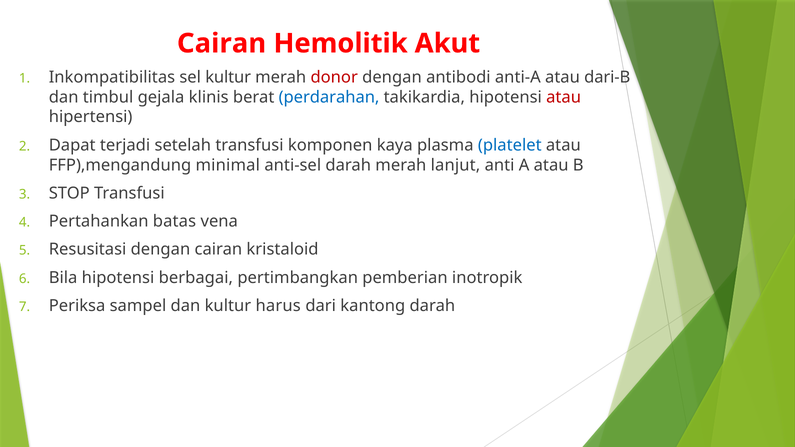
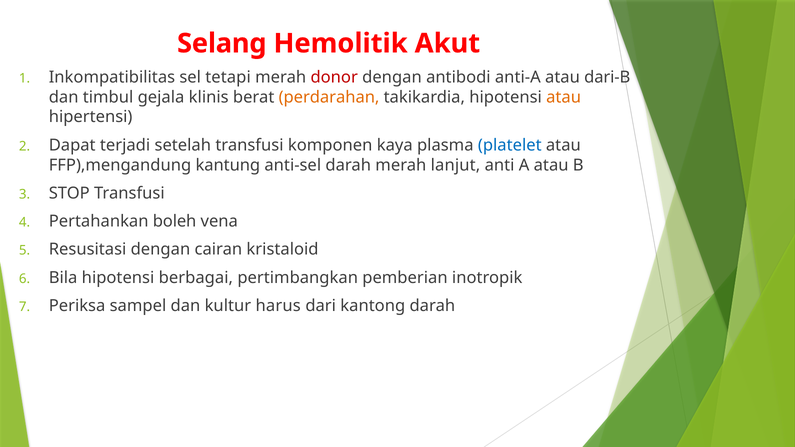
Cairan: Cairan -> Selang (222, 43)
sel kultur: kultur -> tetapi (228, 77)
perdarahan colour: blue -> orange (329, 97)
atau colour: red -> orange (564, 97)
minimal: minimal -> kantung (228, 165)
batas: batas -> boleh (175, 221)
